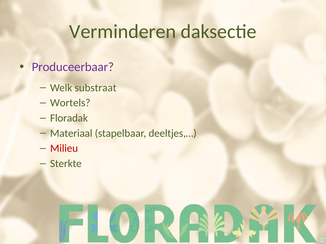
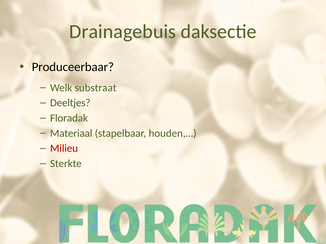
Verminderen: Verminderen -> Drainagebuis (123, 32)
Produceerbaar colour: purple -> black (73, 67)
Wortels: Wortels -> Deeltjes (70, 103)
deeltjes,…: deeltjes,… -> houden,… (173, 133)
